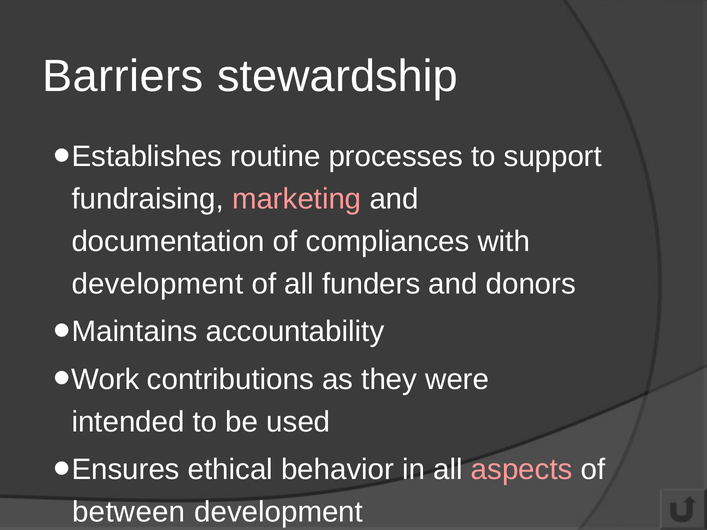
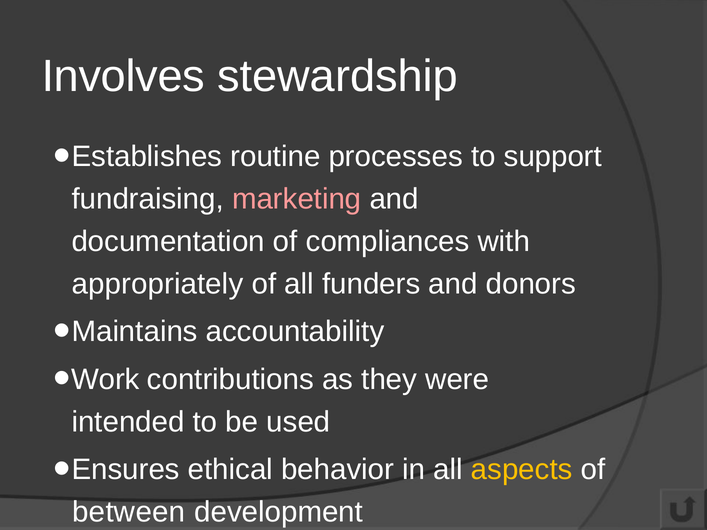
Barriers: Barriers -> Involves (123, 77)
development: development -> appropriately (158, 284)
aspects colour: pink -> yellow (522, 470)
